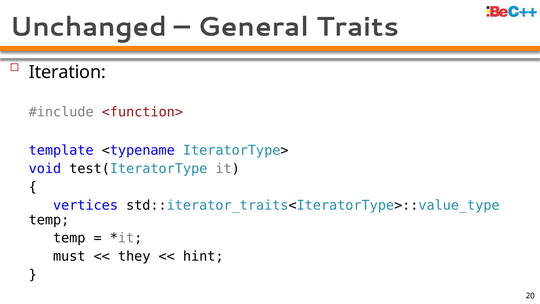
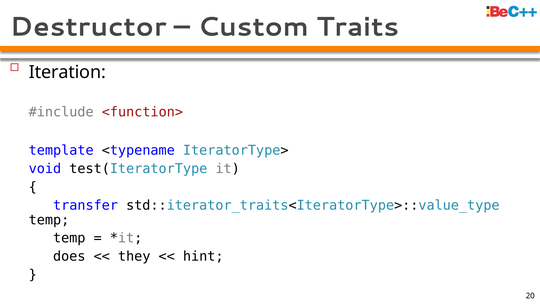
Unchanged: Unchanged -> Destructor (88, 27)
General: General -> Custom (253, 27)
vertices: vertices -> transfer (86, 205)
must: must -> does (69, 256)
